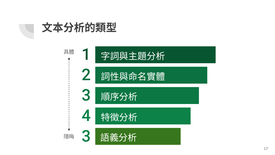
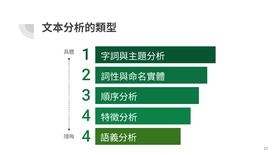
3: 3 -> 4 (86, 136)
